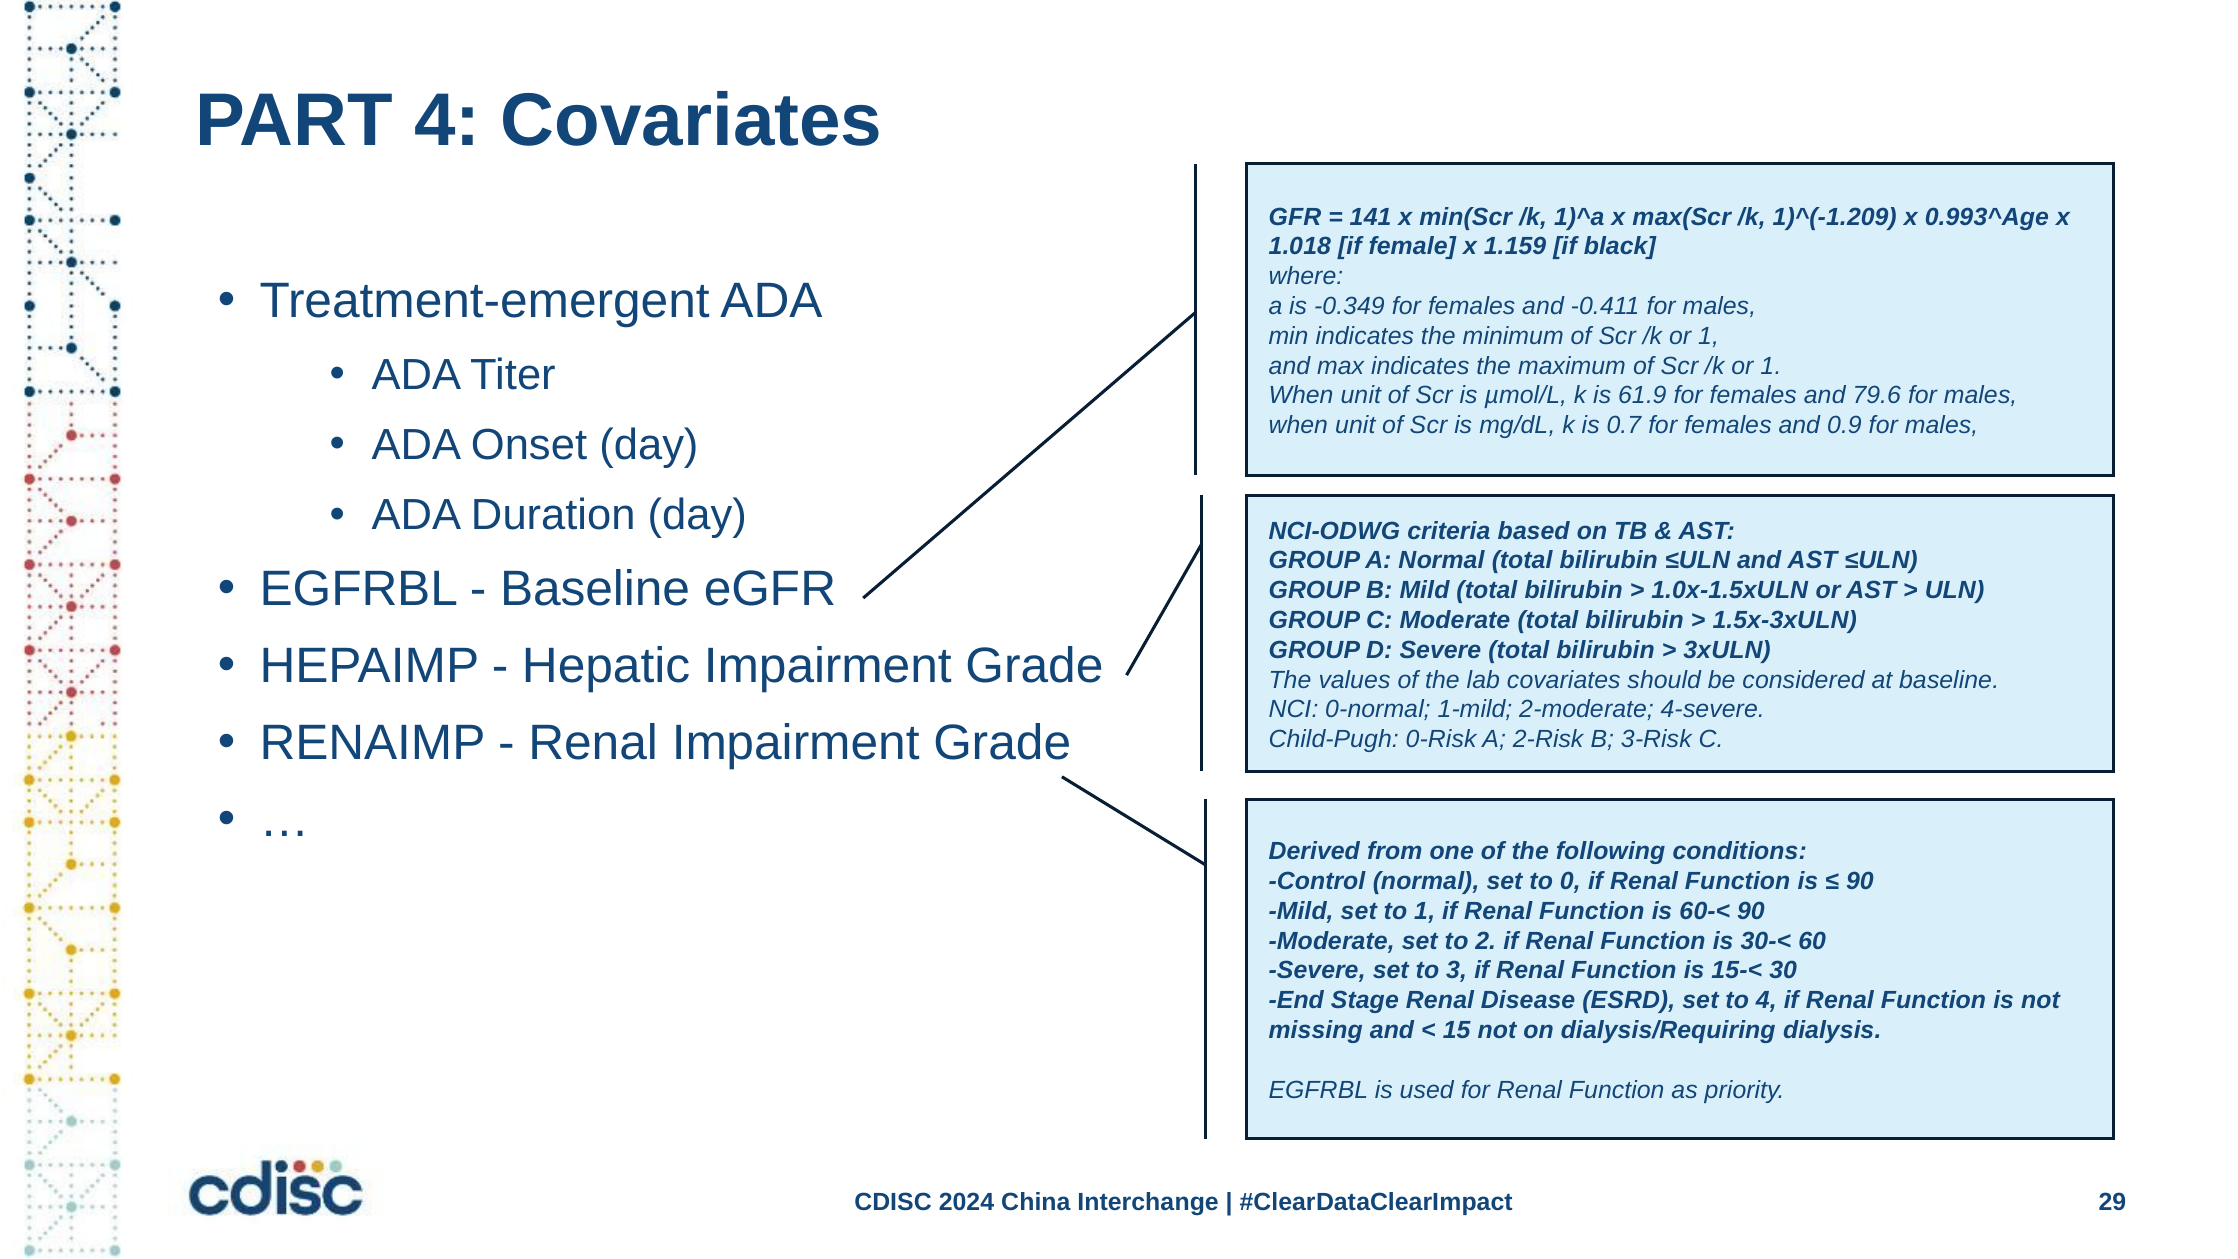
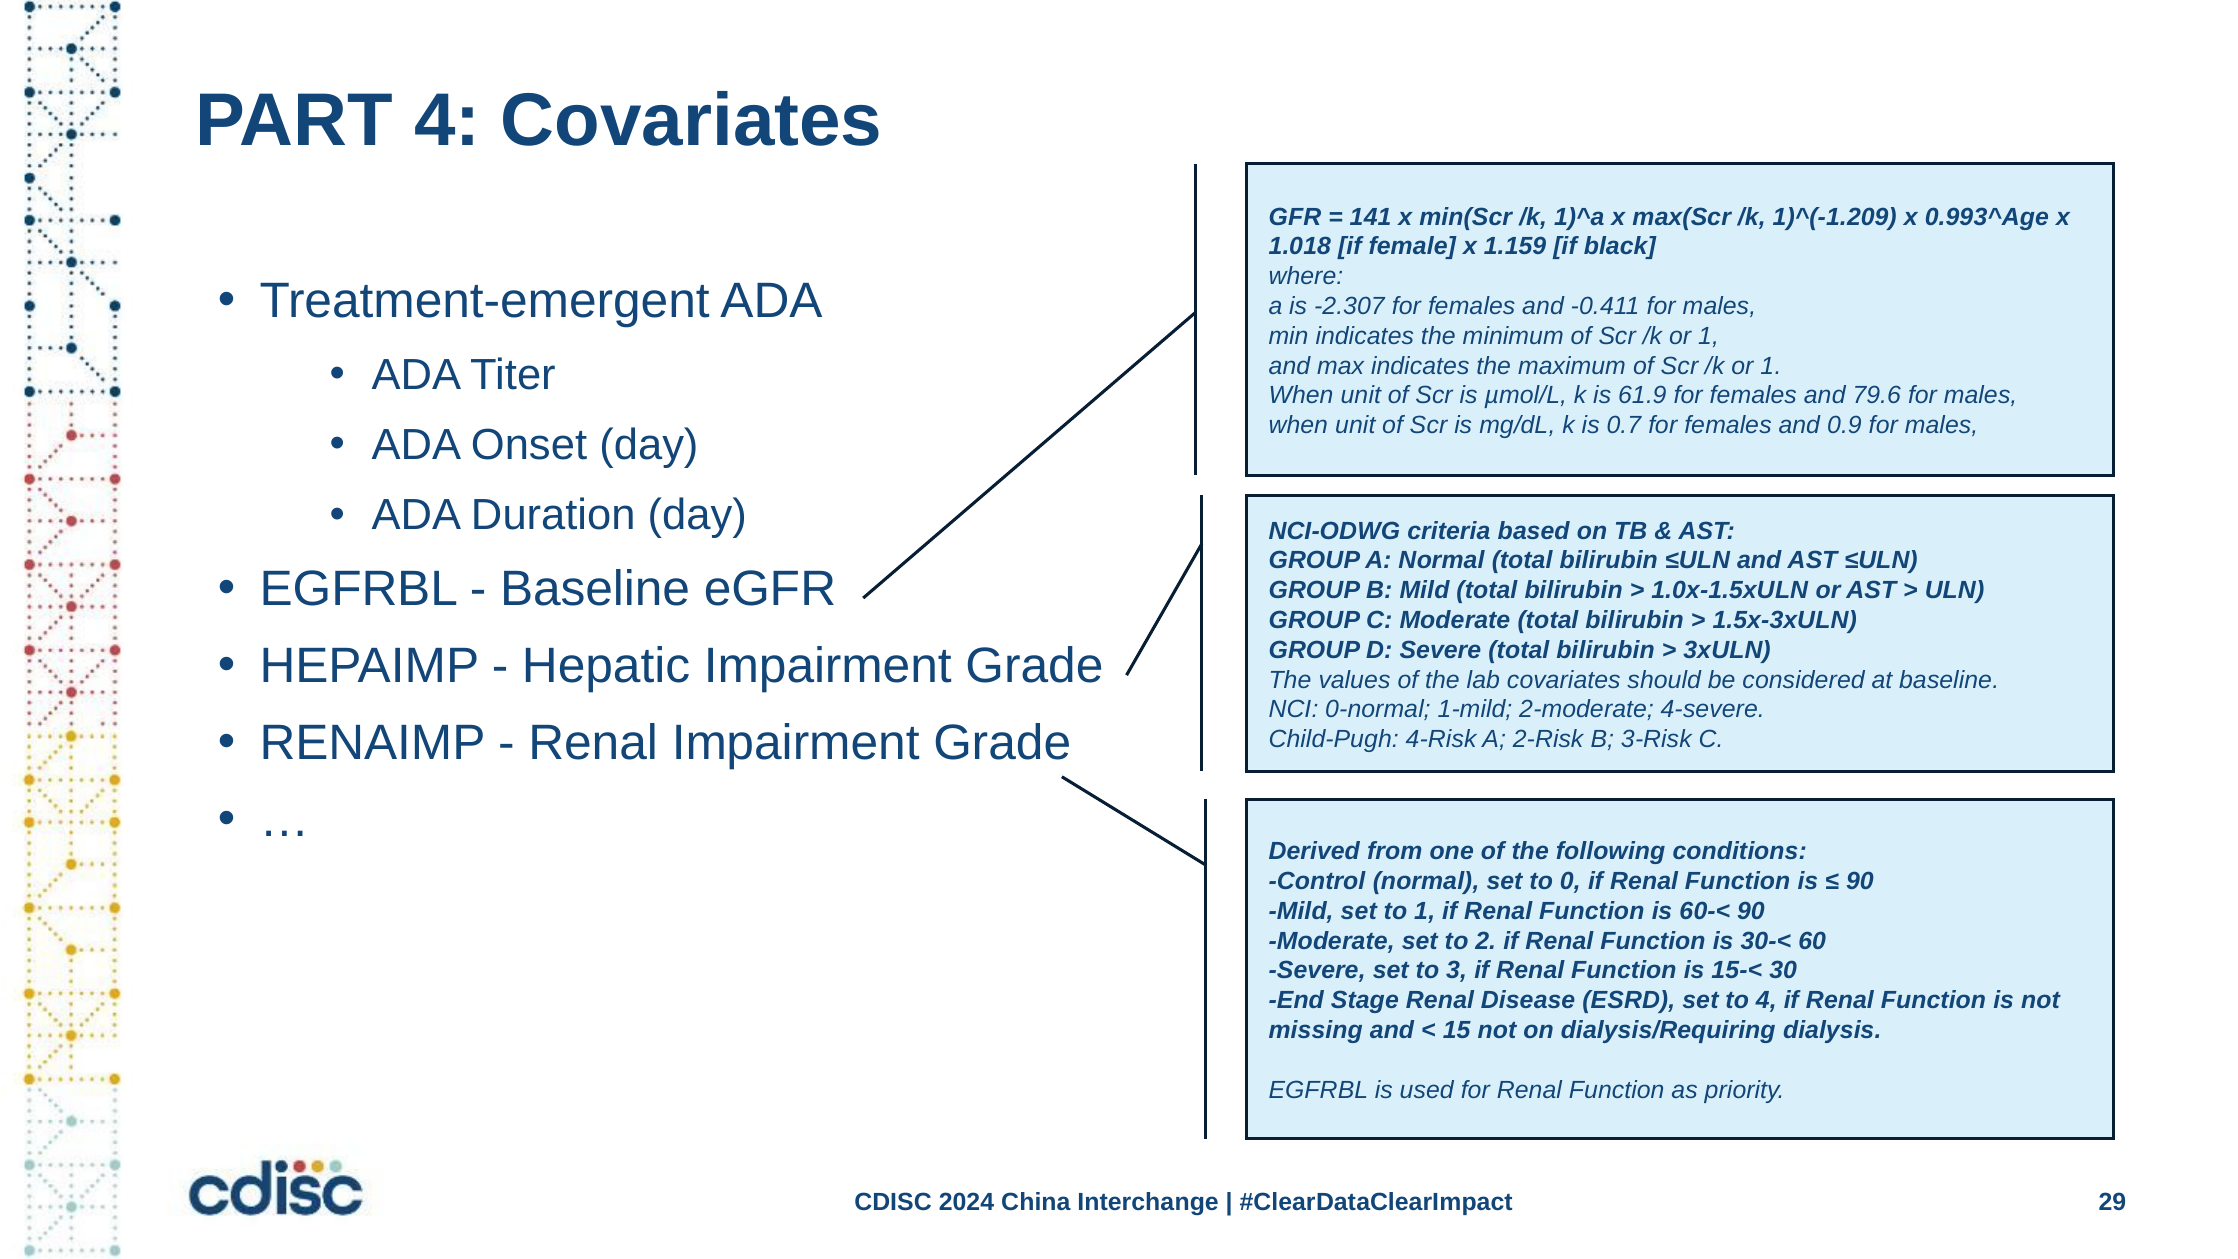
-0.349: -0.349 -> -2.307 (1349, 306)
0-Risk: 0-Risk -> 4-Risk (1441, 739)
